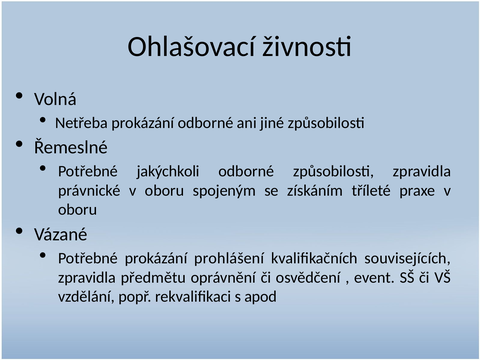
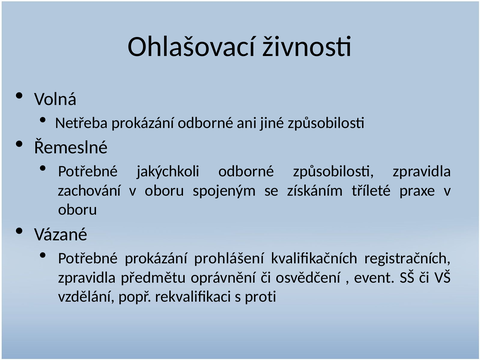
právnické: právnické -> zachování (89, 190)
souvisejících: souvisejících -> registračních (408, 258)
apod: apod -> proti (261, 297)
